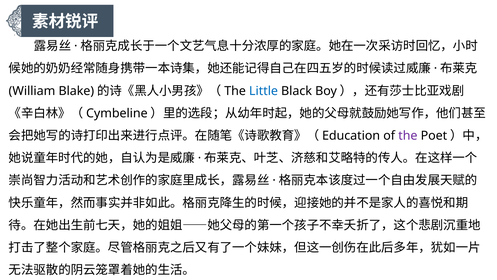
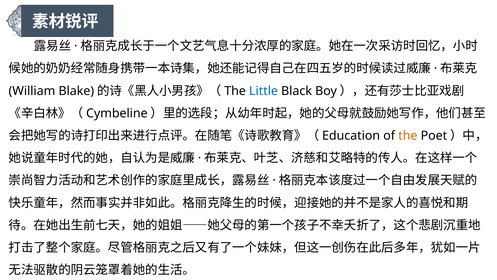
the colour: purple -> orange (408, 135)
